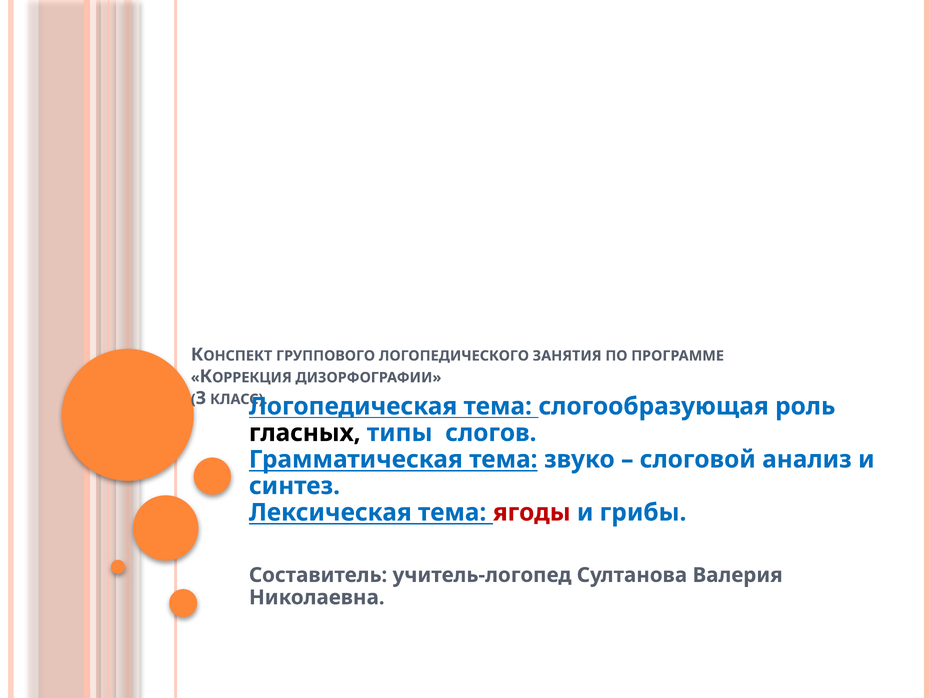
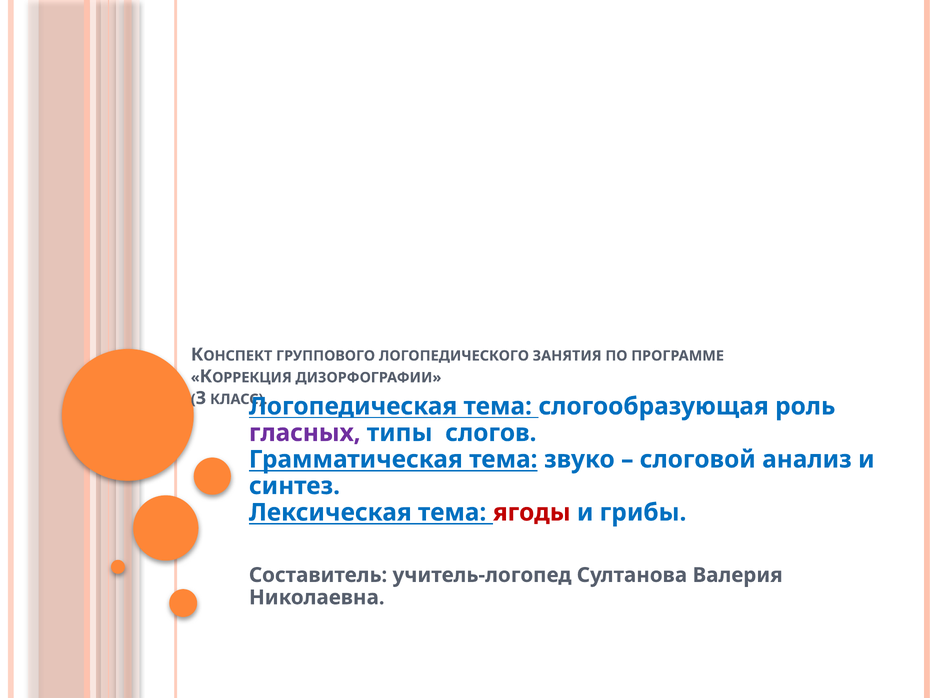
гласных colour: black -> purple (305, 433)
